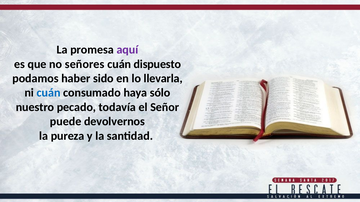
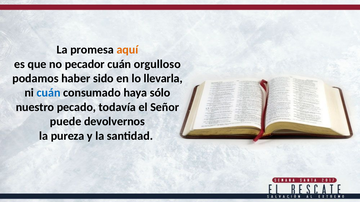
aquí colour: purple -> orange (127, 50)
señores: señores -> pecador (85, 64)
dispuesto: dispuesto -> orgulloso (157, 64)
